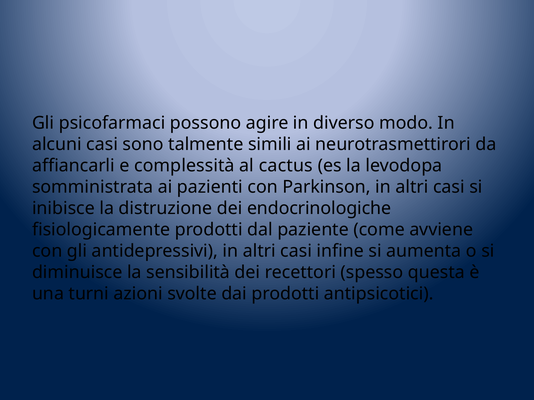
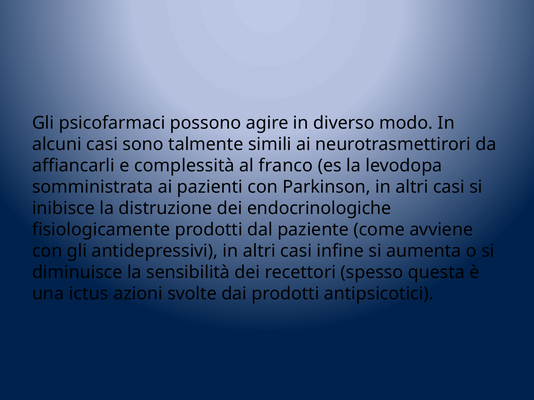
cactus: cactus -> franco (286, 166)
turni: turni -> ictus (89, 294)
